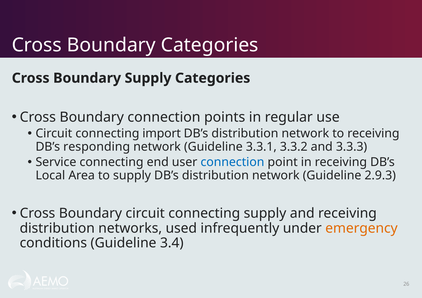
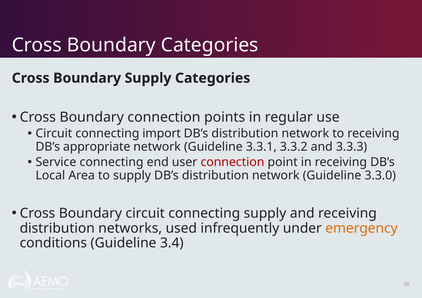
responding: responding -> appropriate (97, 147)
connection colour: blue -> red (232, 162)
2.9.3: 2.9.3 -> 3.3.0 (380, 176)
